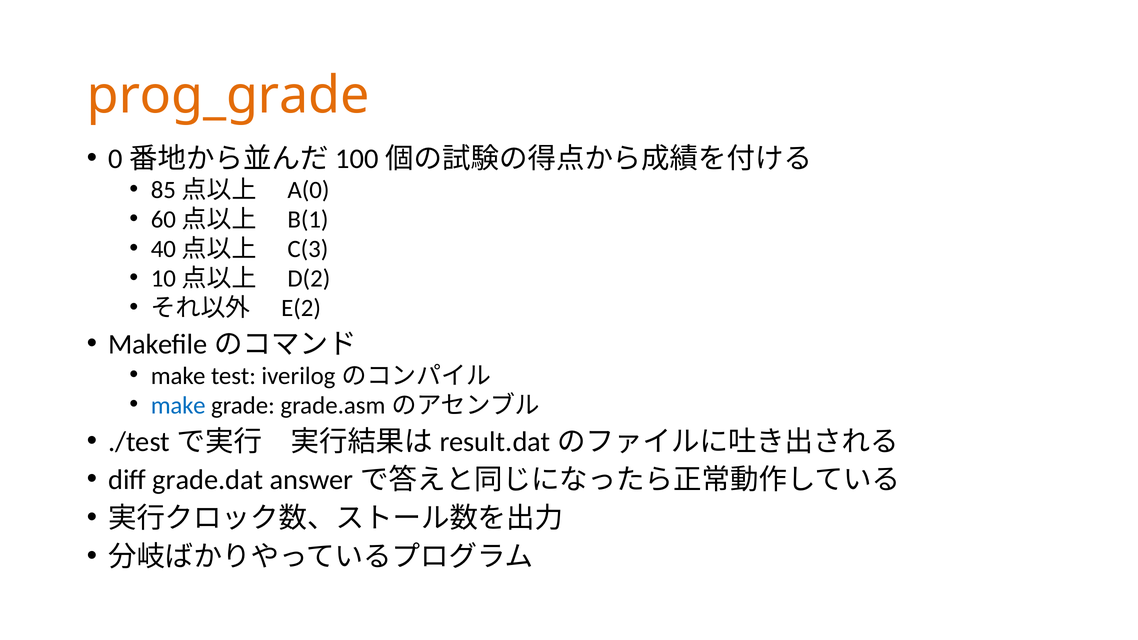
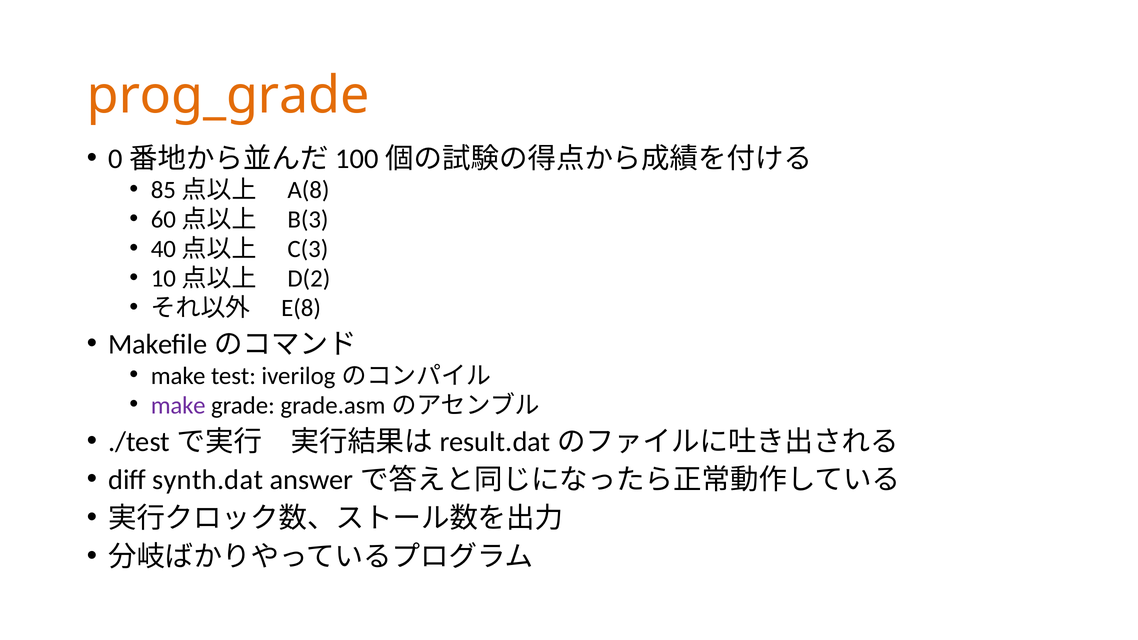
A(0: A(0 -> A(8 (308, 190)
B(1: B(1 -> B(3 (308, 220)
E(2: E(2 -> E(8 (301, 308)
make colour: blue -> purple (178, 405)
grade.dat: grade.dat -> synth.dat (208, 480)
